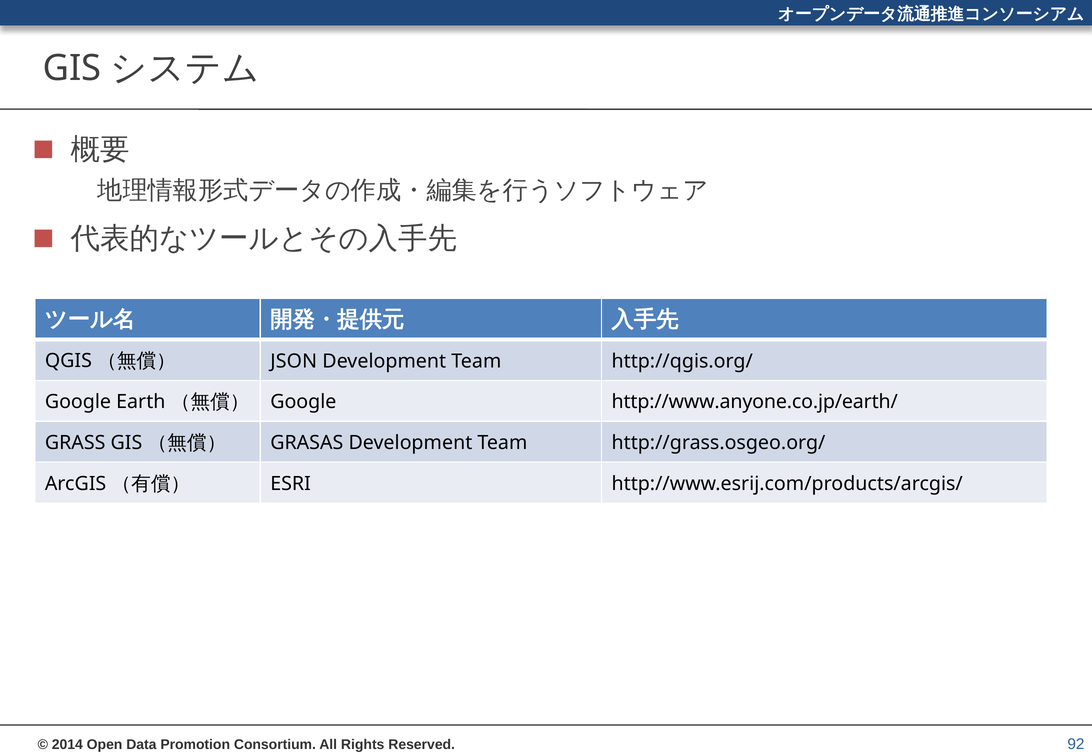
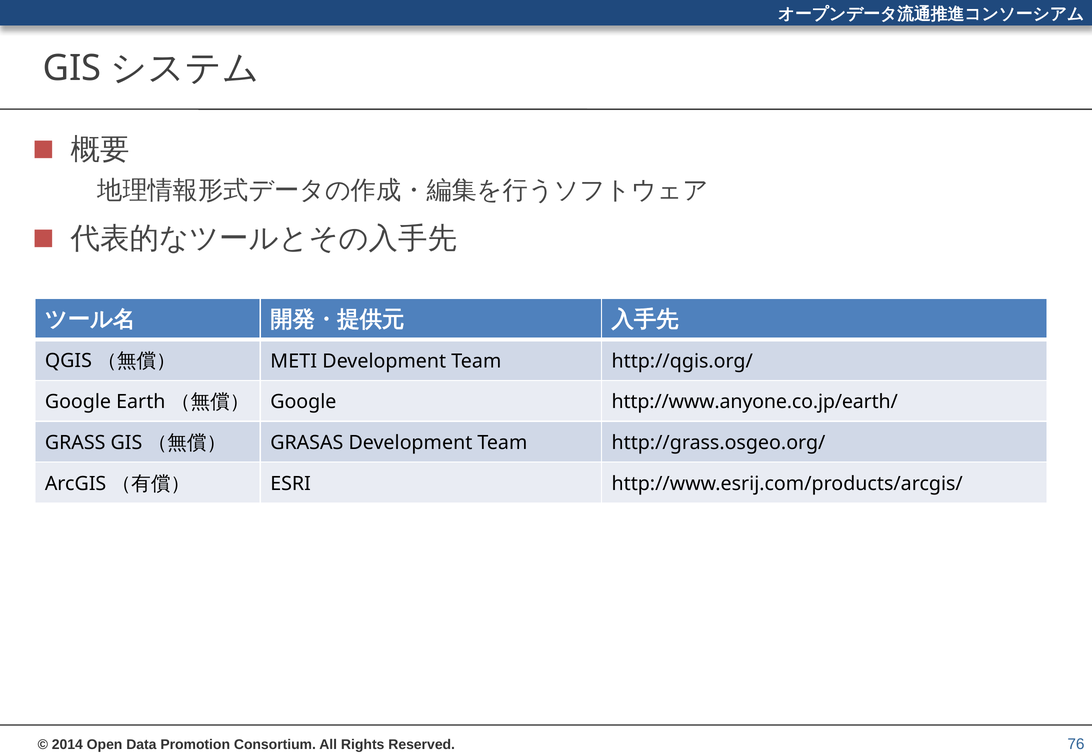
JSON: JSON -> METI (294, 361)
92: 92 -> 76 (1076, 744)
